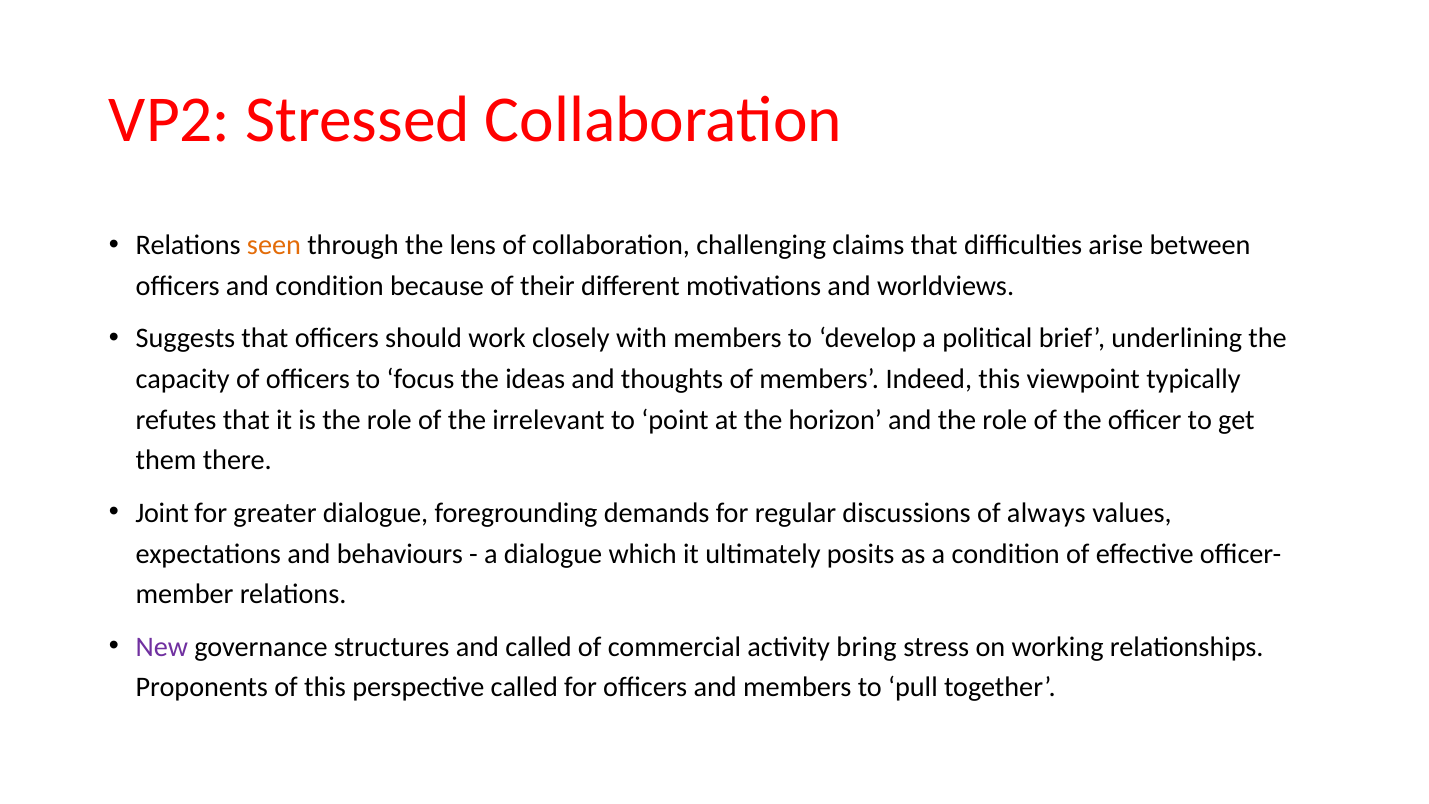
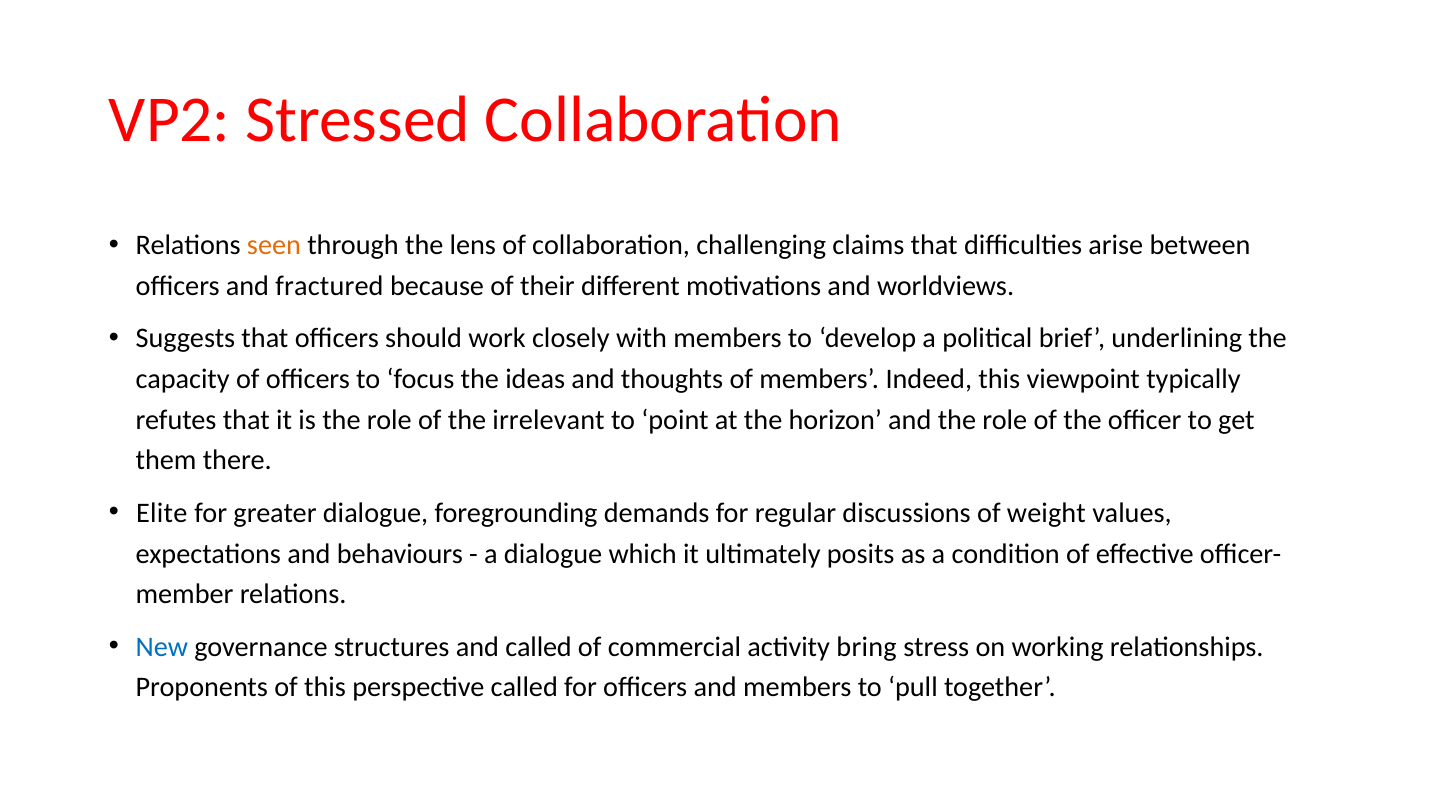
and condition: condition -> fractured (329, 286)
Joint: Joint -> Elite (162, 513)
always: always -> weight (1046, 513)
New colour: purple -> blue (162, 647)
